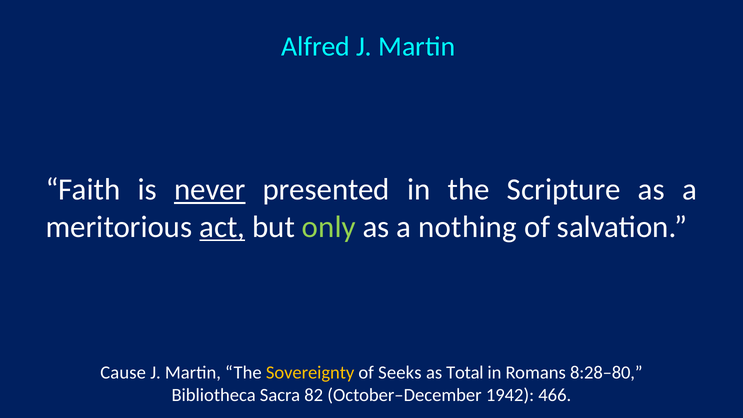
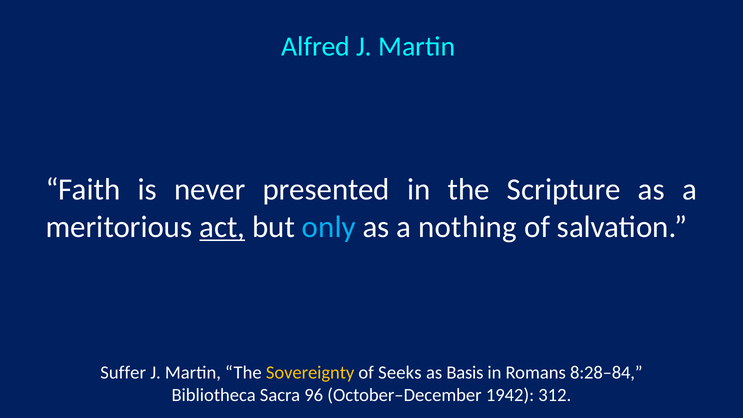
never underline: present -> none (210, 190)
only colour: light green -> light blue (329, 227)
Cause: Cause -> Suffer (123, 373)
Total: Total -> Basis (465, 373)
8:28–80: 8:28–80 -> 8:28–84 (606, 373)
82: 82 -> 96 (314, 395)
466: 466 -> 312 (555, 395)
